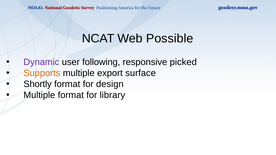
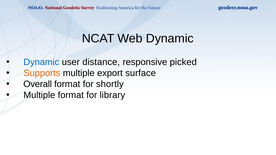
Web Possible: Possible -> Dynamic (170, 38)
Dynamic colour: purple -> blue (41, 62)
following: following -> distance (101, 62)
Shortly: Shortly -> Overall (38, 84)
design: design -> shortly (110, 84)
